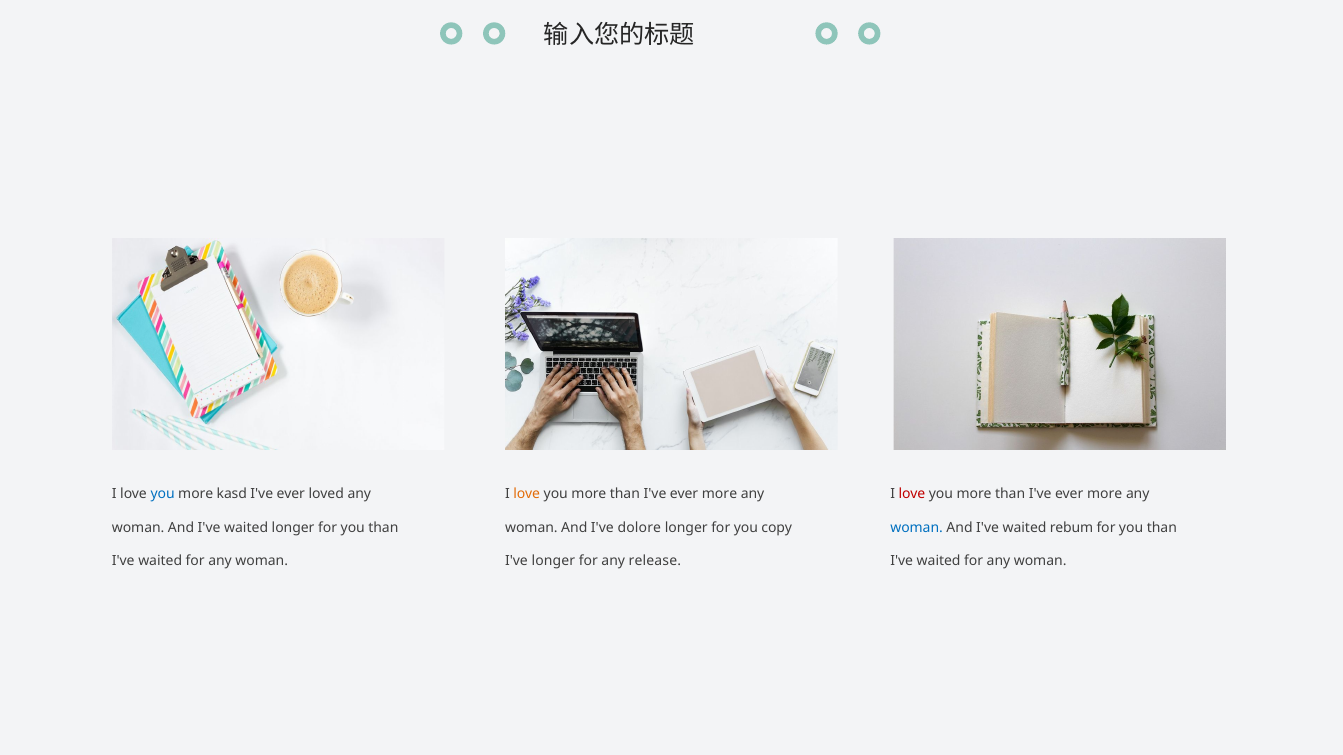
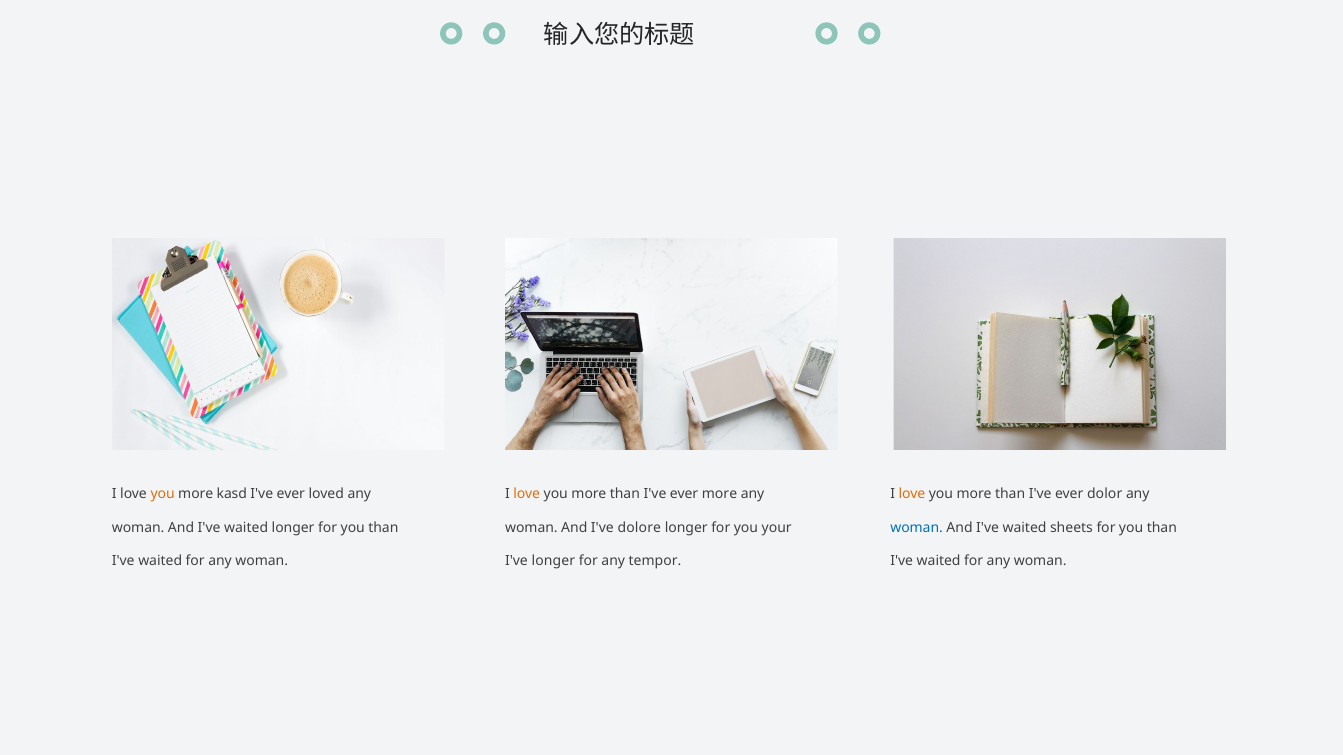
you colour: blue -> orange (163, 494)
love colour: red -> orange (912, 494)
more: more -> dolor (1105, 494)
copy: copy -> your (777, 528)
rebum: rebum -> sheets (1071, 528)
release: release -> tempor (655, 561)
